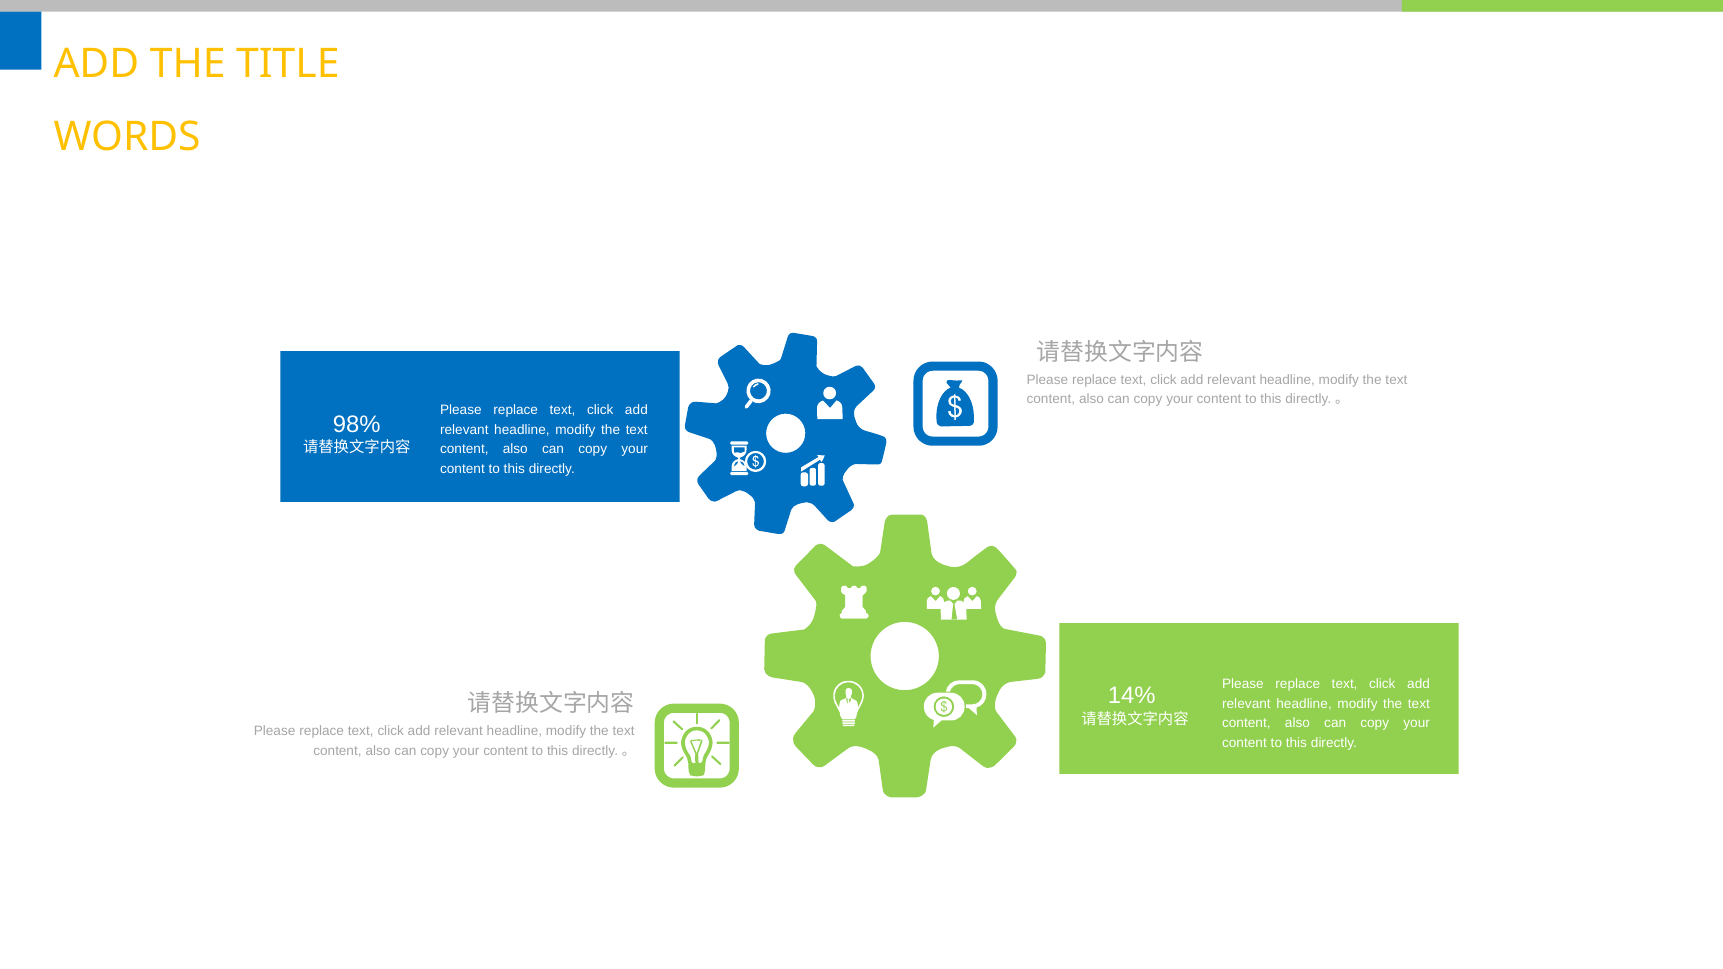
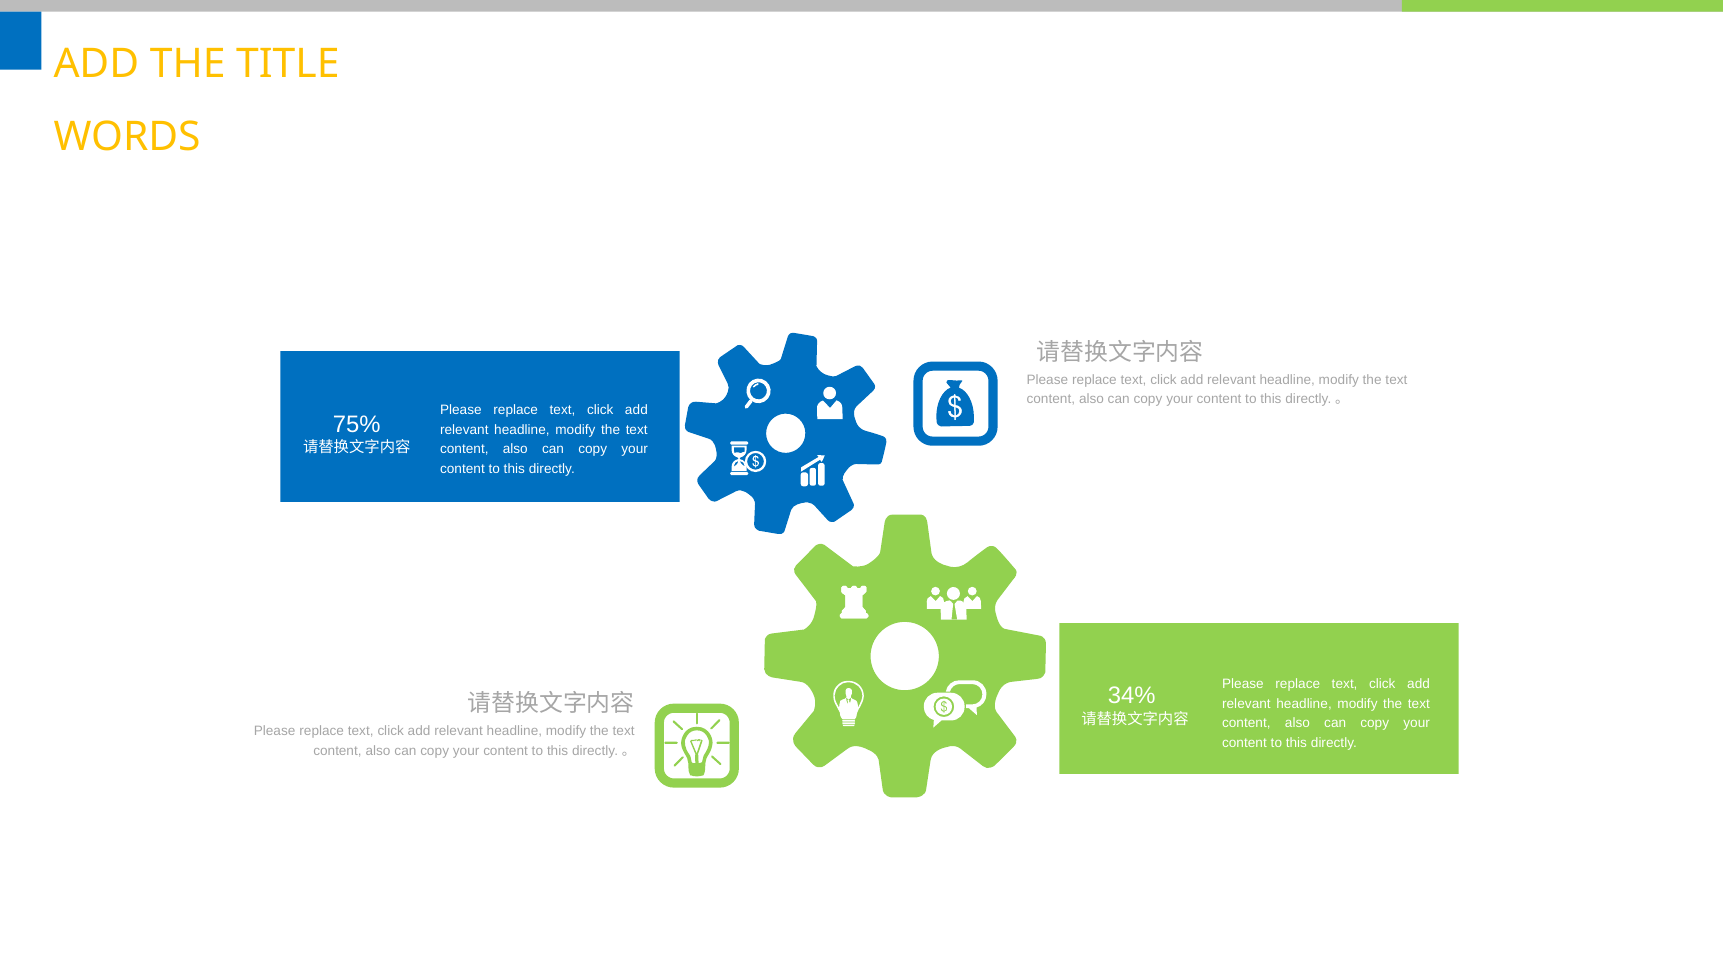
98%: 98% -> 75% (357, 425)
14%: 14% -> 34% (1132, 696)
